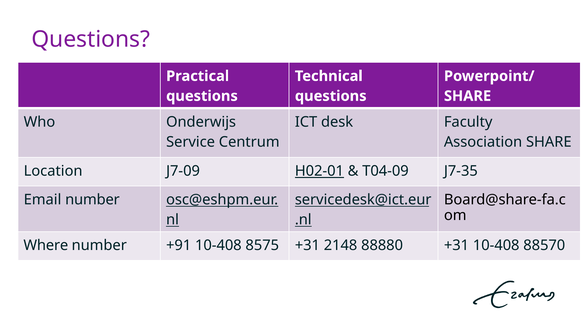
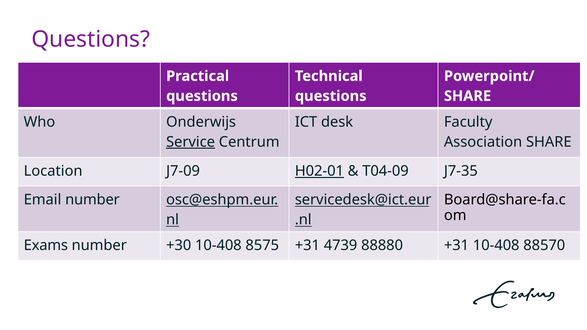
Service underline: none -> present (191, 142)
Where: Where -> Exams (46, 246)
+91: +91 -> +30 (179, 246)
2148: 2148 -> 4739 (341, 246)
